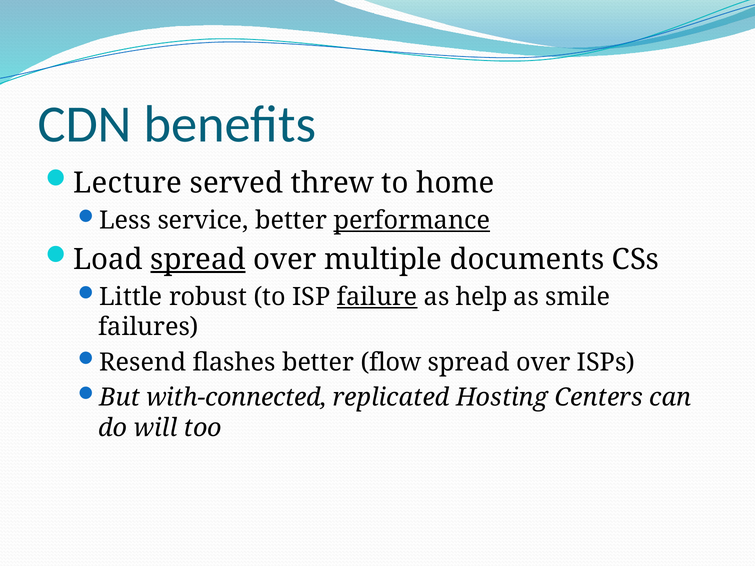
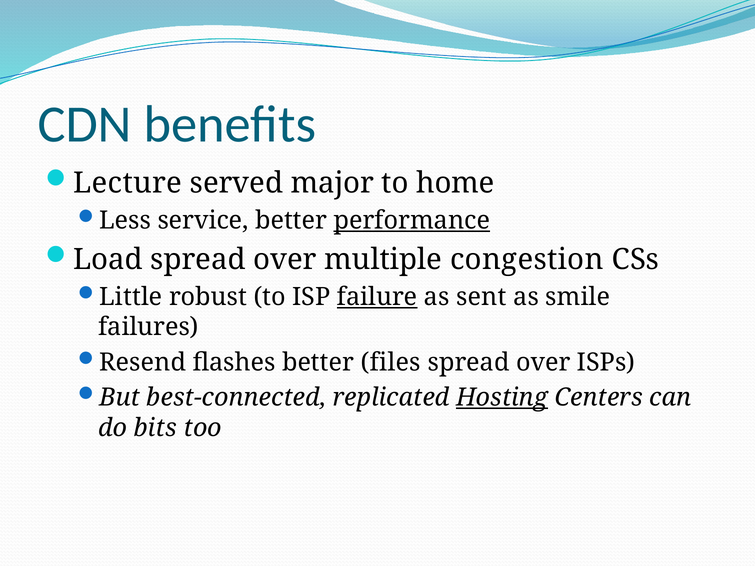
threw: threw -> major (332, 183)
spread underline: present -> none (198, 260)
documents: documents -> congestion (527, 260)
help: help -> sent (481, 297)
flow: flow -> files (391, 362)
with-connected: with-connected -> best-connected (236, 398)
Hosting underline: none -> present (502, 398)
will: will -> bits (155, 428)
